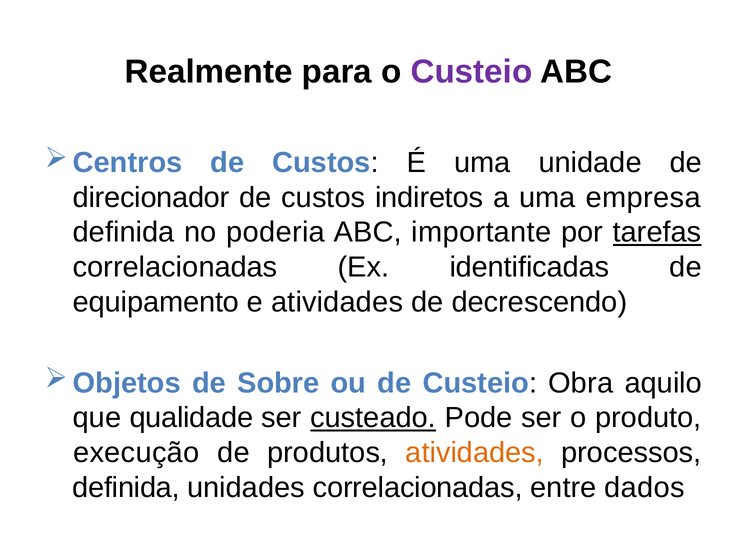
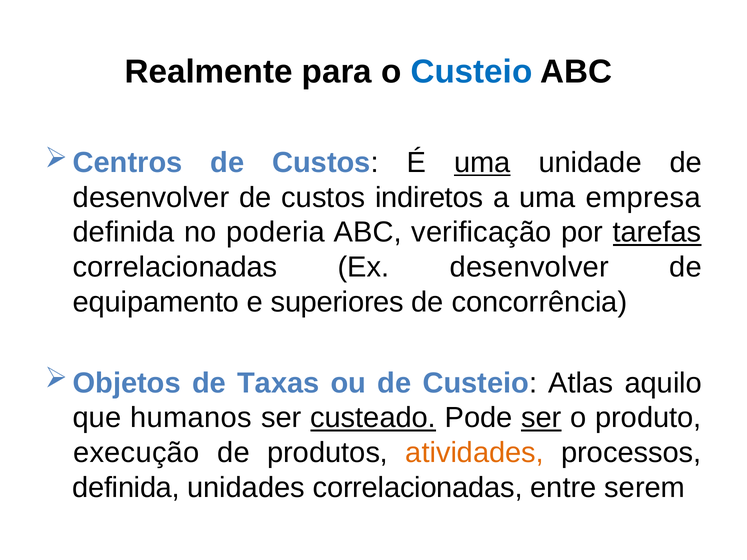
Custeio colour: purple -> blue (472, 72)
uma underline: none -> present (482, 163)
direcionador: direcionador -> desenvolver (151, 198)
importante: importante -> verificação (481, 233)
Ex identificadas: identificadas -> desenvolver (529, 267)
e atividades: atividades -> superiores (337, 302)
decrescendo: decrescendo -> concorrência (539, 302)
Sobre: Sobre -> Taxas (278, 383)
Obra: Obra -> Atlas (581, 383)
qualidade: qualidade -> humanos (191, 418)
ser underline: none -> present (541, 418)
dados: dados -> serem (645, 488)
